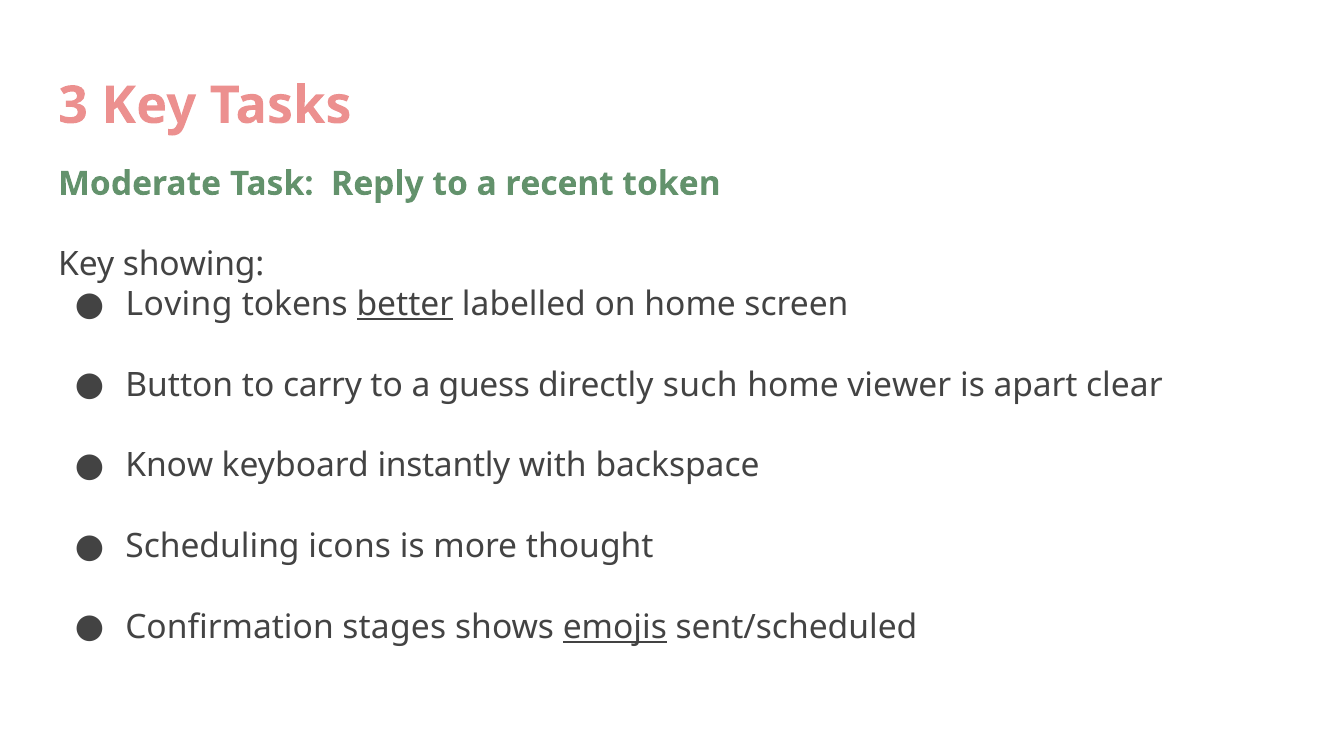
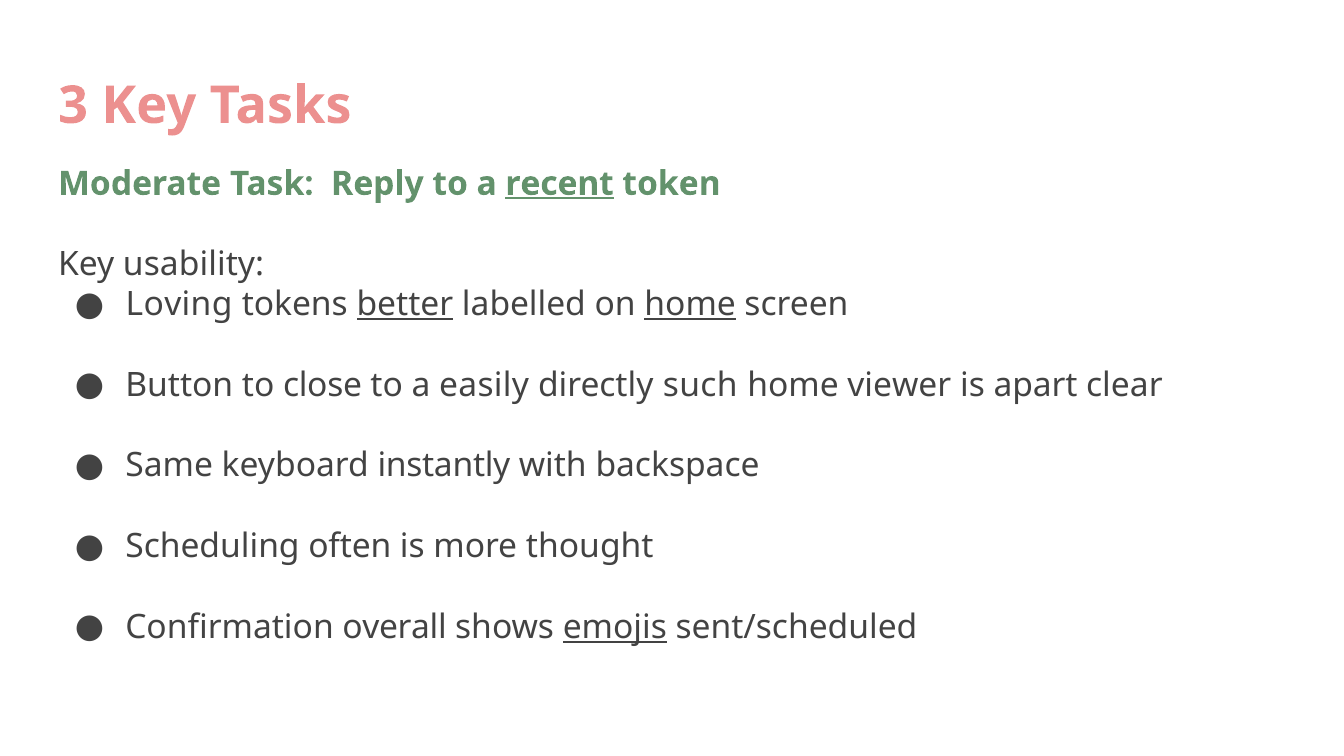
recent underline: none -> present (560, 184)
showing: showing -> usability (194, 264)
home underline: none -> present (690, 305)
carry: carry -> close (323, 385)
guess: guess -> easily (484, 385)
Know: Know -> Same (169, 466)
icons: icons -> often (350, 547)
stages: stages -> overall (395, 627)
